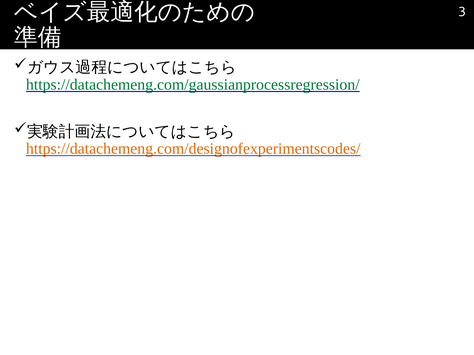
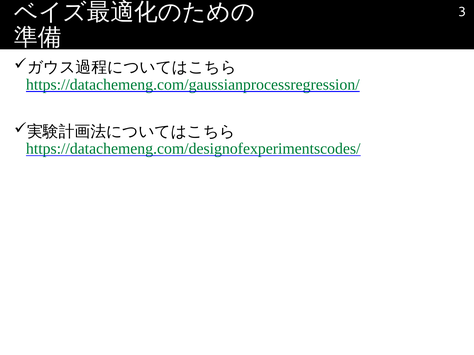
https://datachemeng.com/designofexperimentscodes/ colour: orange -> green (193, 149)
